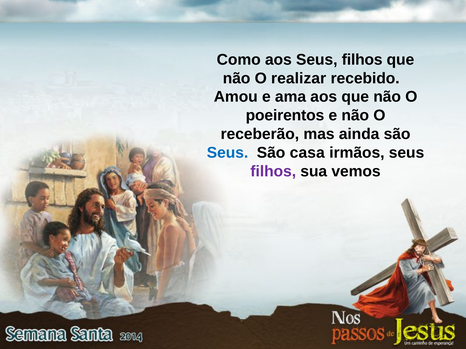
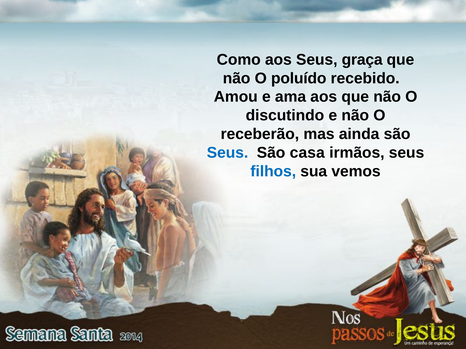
aos Seus filhos: filhos -> graça (362, 60)
realizar: realizar -> poluído (299, 78)
poeirentos: poeirentos -> discutindo (285, 116)
filhos colour: purple -> blue (273, 172)
